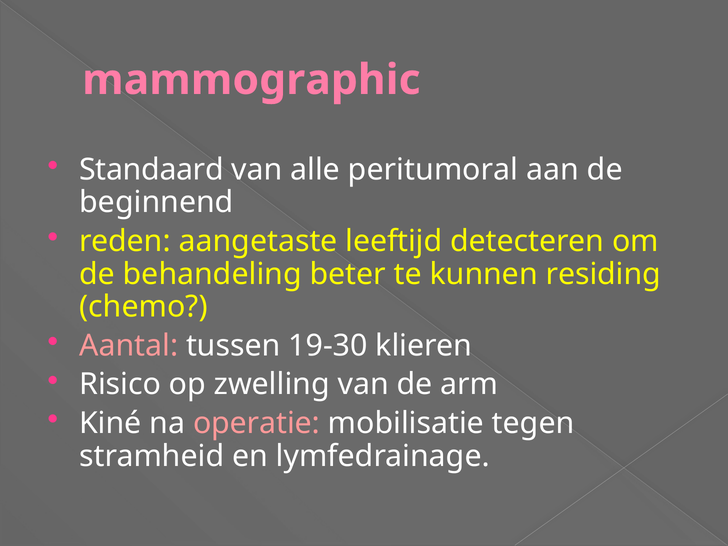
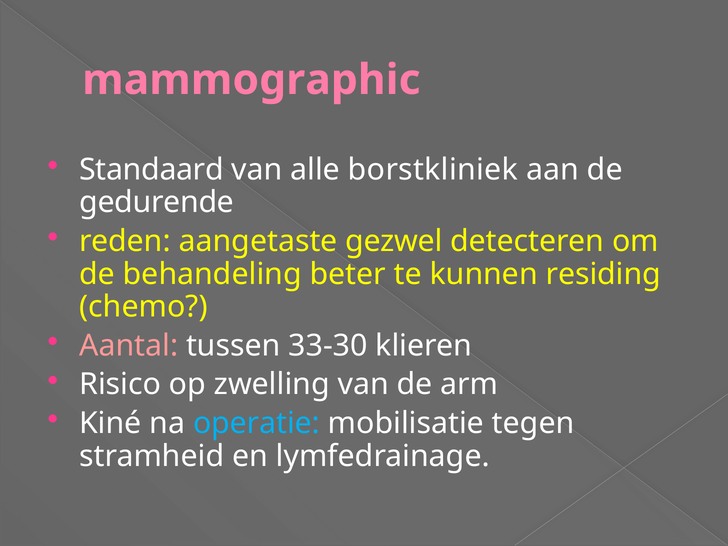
peritumoral: peritumoral -> borstkliniek (433, 170)
beginnend: beginnend -> gedurende (157, 202)
leeftijd: leeftijd -> gezwel (394, 241)
19-30: 19-30 -> 33-30 (328, 346)
operatie colour: pink -> light blue (257, 423)
